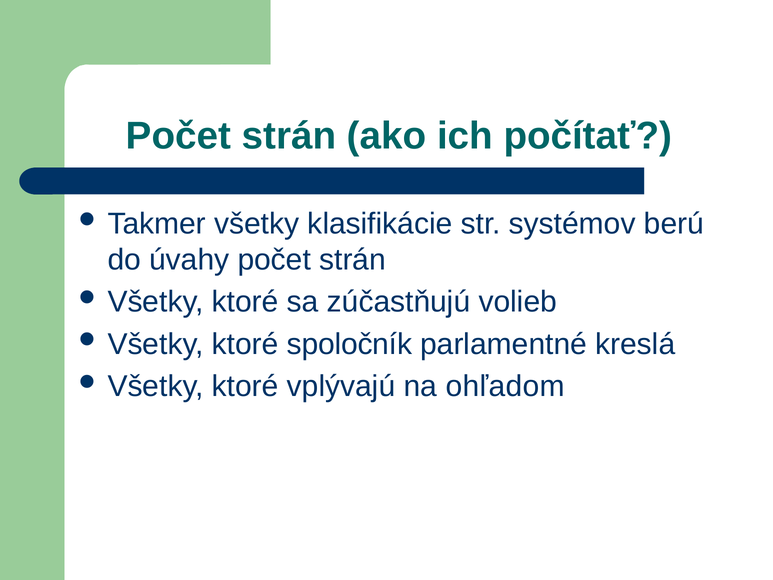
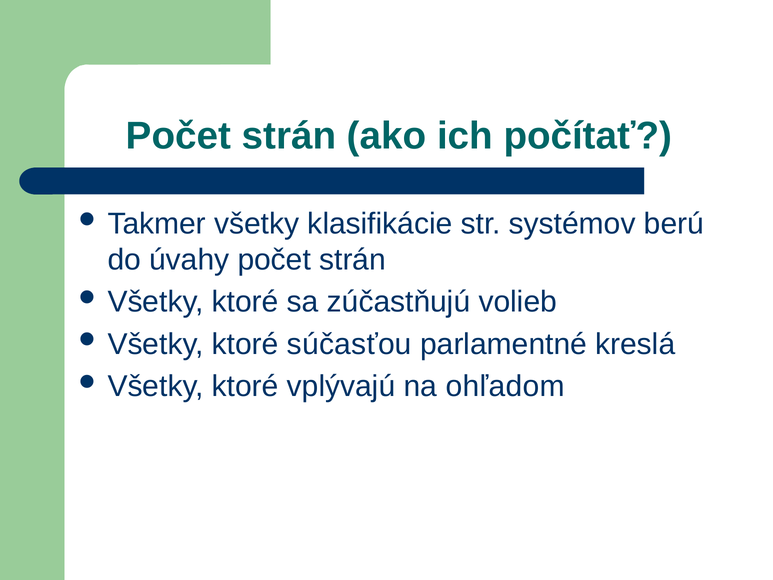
spoločník: spoločník -> súčasťou (349, 344)
